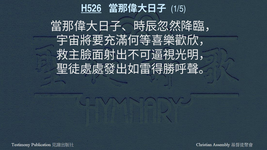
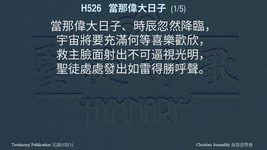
H526 underline: present -> none (91, 8)
